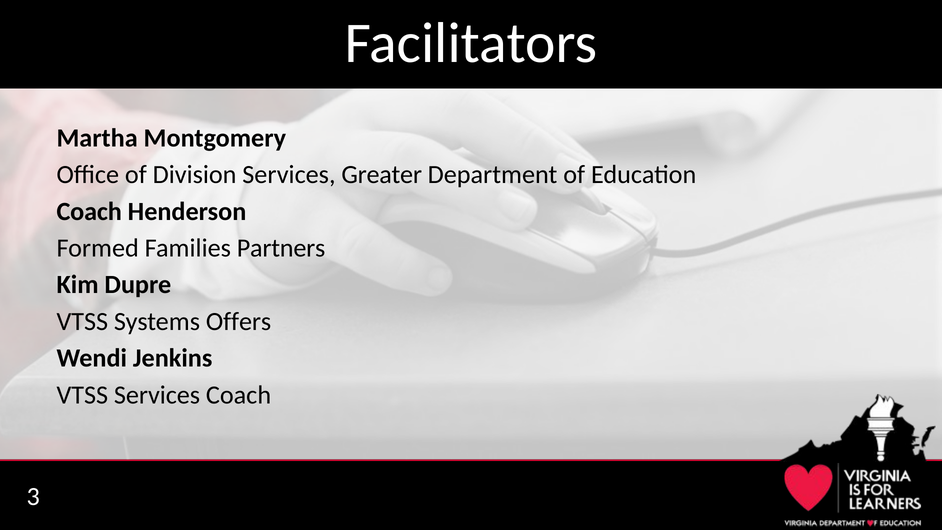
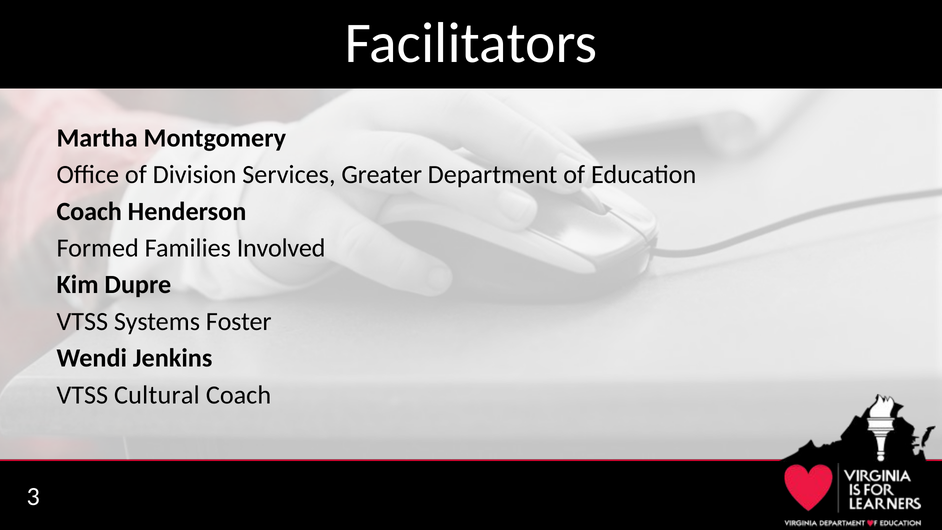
Partners: Partners -> Involved (281, 248)
Offers: Offers -> Foster (239, 321)
VTSS Services: Services -> Cultural (157, 395)
